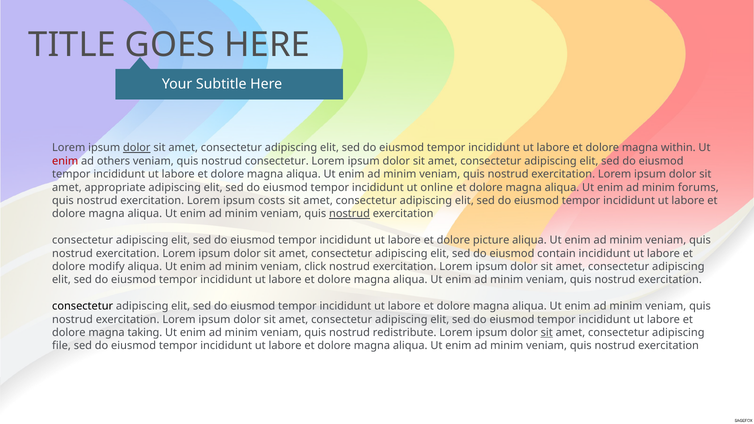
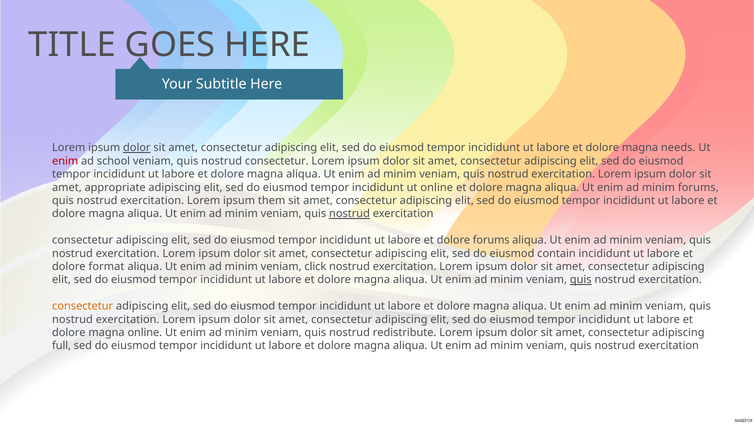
within: within -> needs (678, 148)
others: others -> school (114, 161)
costs: costs -> them (272, 201)
dolore picture: picture -> forums (491, 240)
modify: modify -> format (106, 267)
quis underline: none -> present (581, 280)
consectetur colour: black -> orange (83, 306)
magna taking: taking -> online (145, 333)
sit underline: present -> none (547, 333)
file: file -> full (62, 346)
